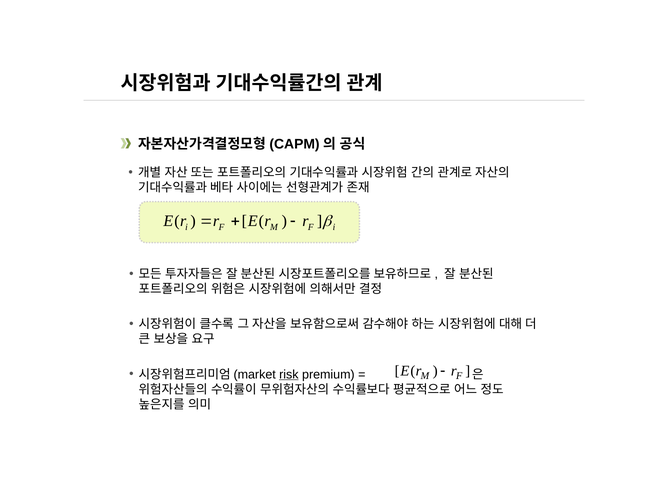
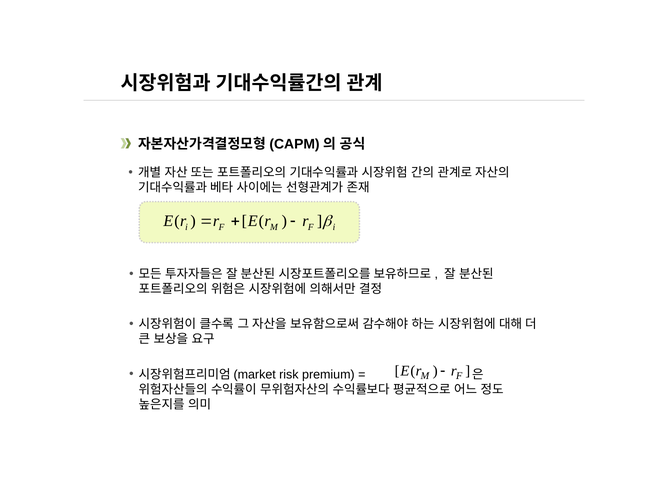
risk underline: present -> none (289, 374)
